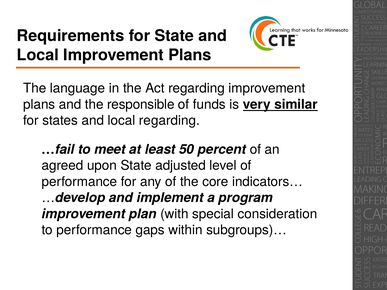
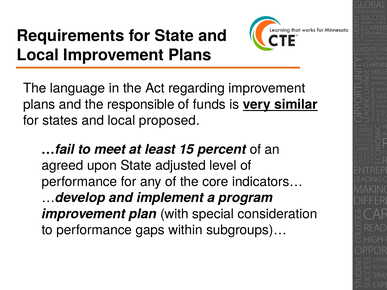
local regarding: regarding -> proposed (169, 121)
50: 50 -> 15 (187, 150)
